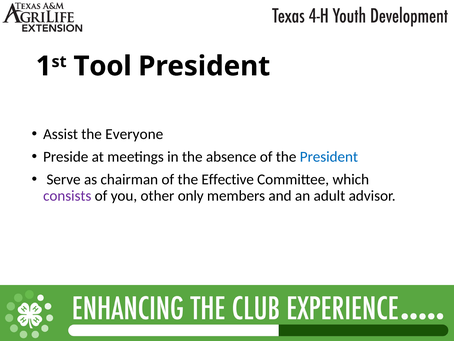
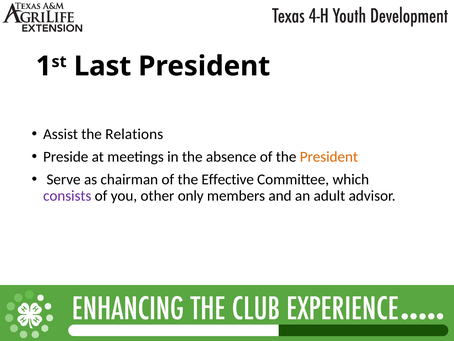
Tool: Tool -> Last (103, 66)
Everyone: Everyone -> Relations (134, 134)
President colour: blue -> orange (329, 157)
